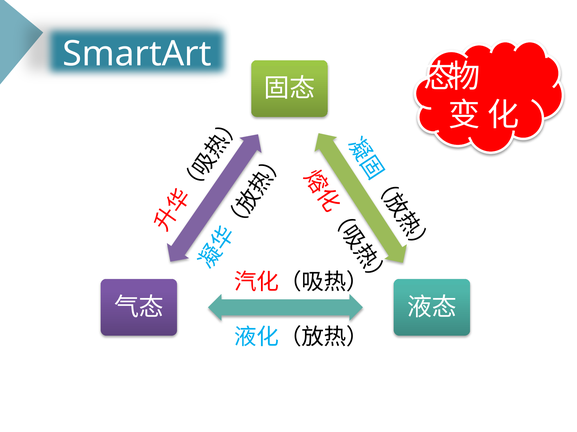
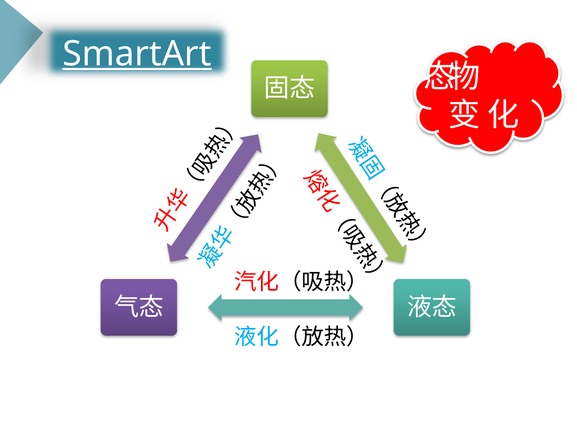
SmartArt underline: none -> present (137, 54)
